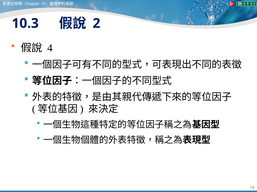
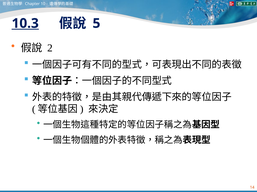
10.3 underline: none -> present (25, 23)
2: 2 -> 5 (96, 23)
4: 4 -> 2 (50, 48)
